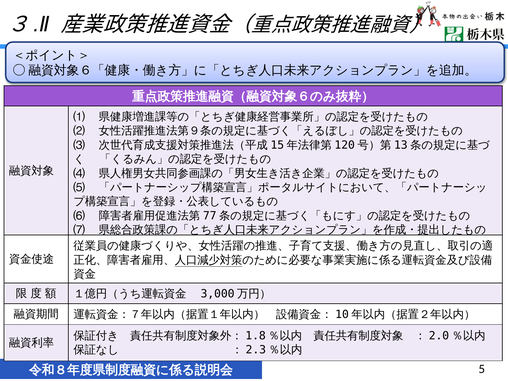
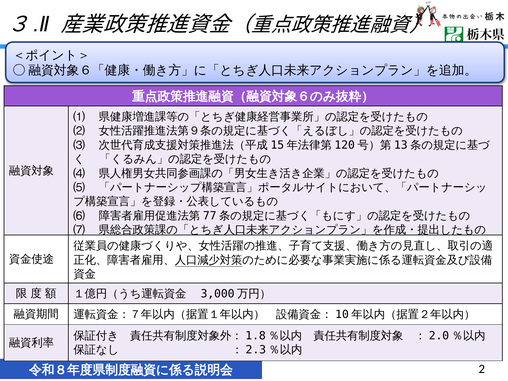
5: 5 -> 2 (482, 369)
